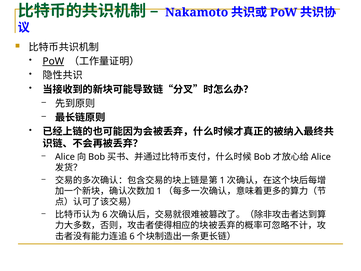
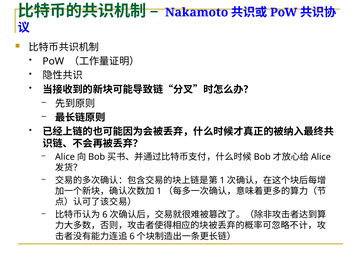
PoW underline: present -> none (53, 61)
